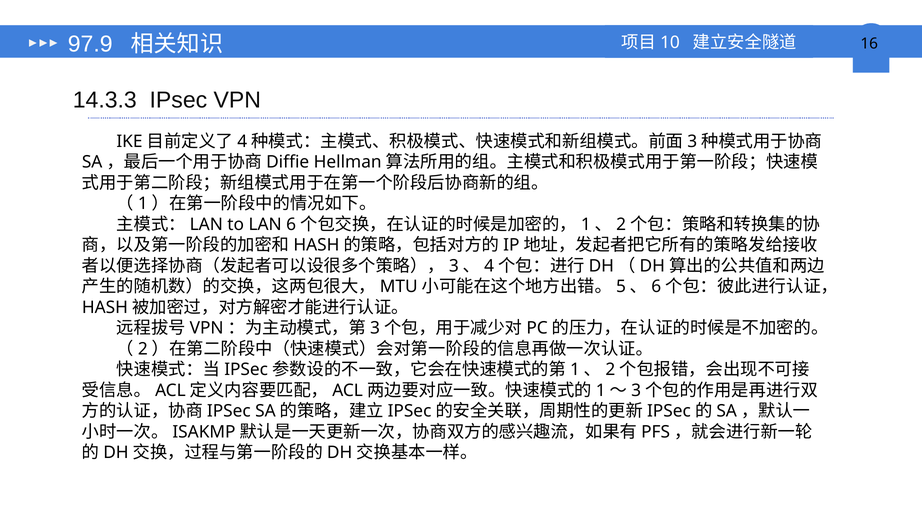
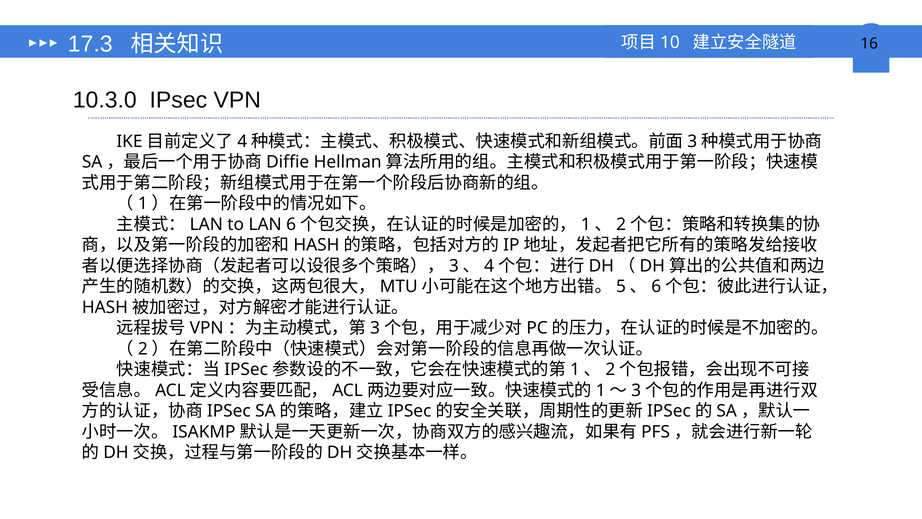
97.9: 97.9 -> 17.3 (90, 44)
14.3.3: 14.3.3 -> 10.3.0 (105, 100)
